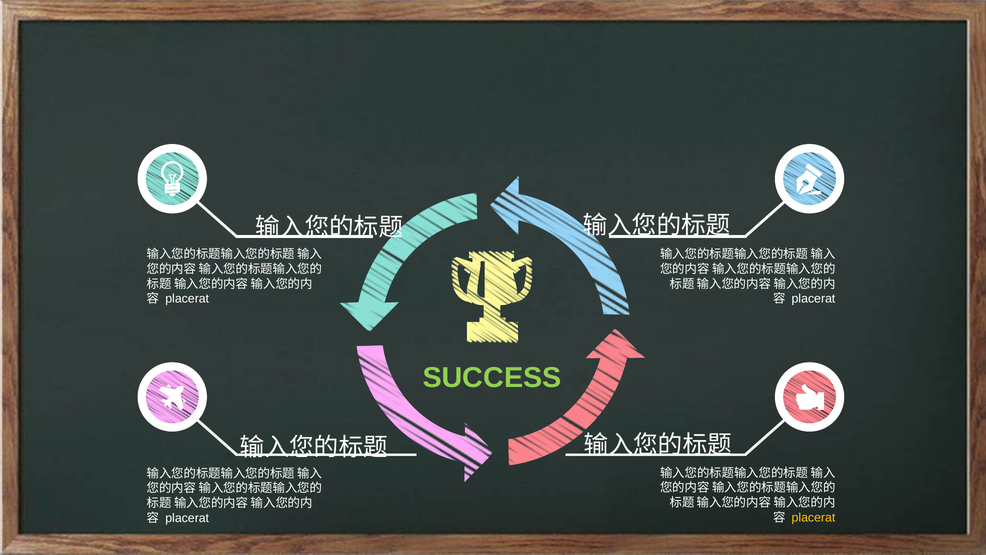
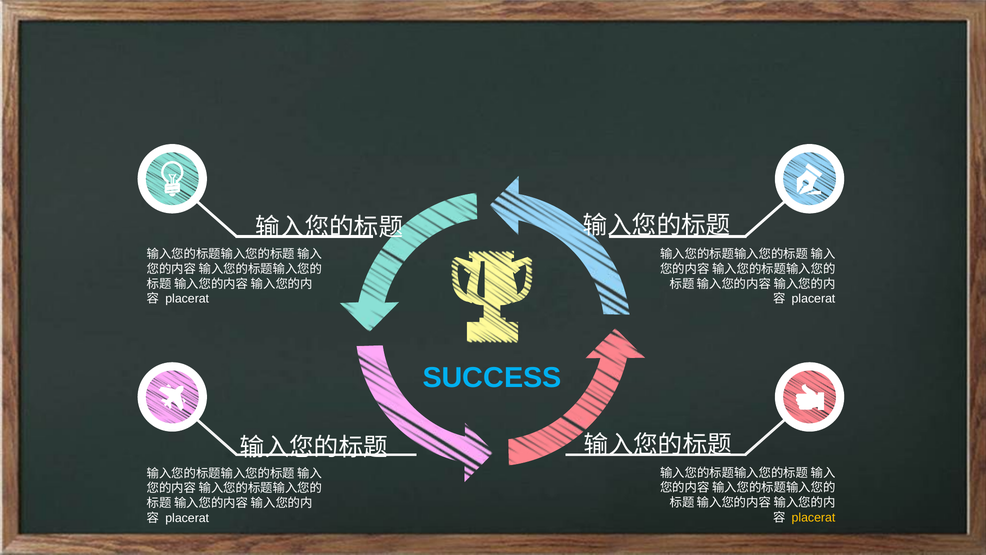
SUCCESS colour: light green -> light blue (492, 377)
